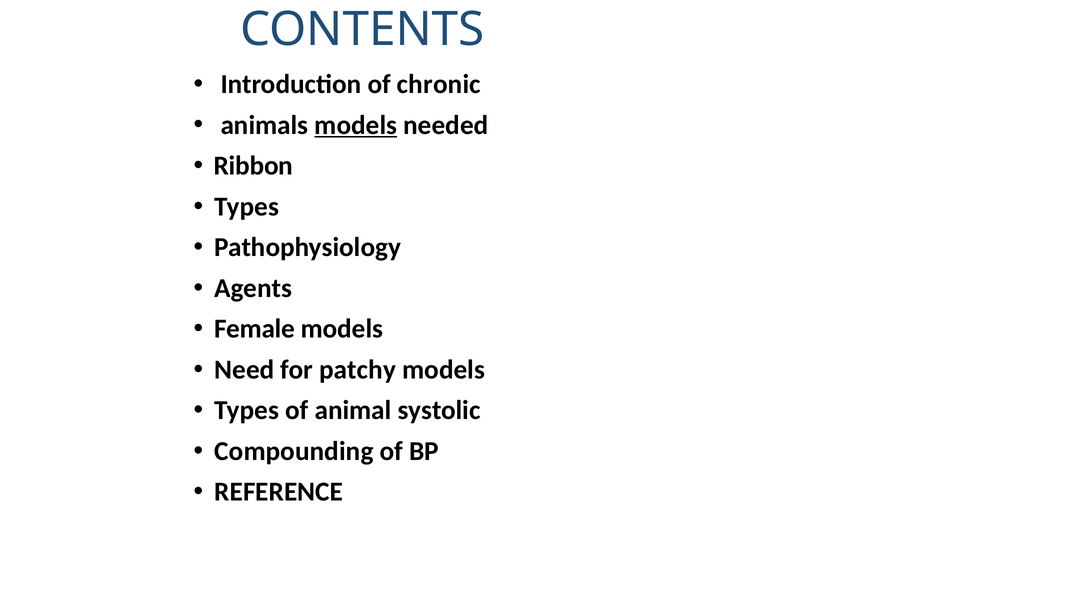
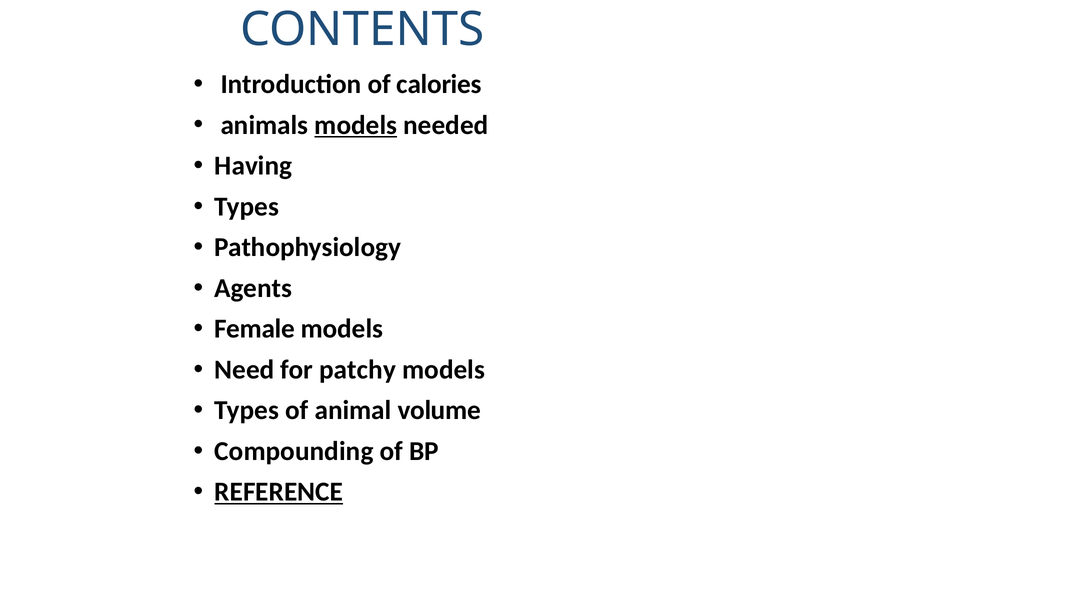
chronic: chronic -> calories (439, 84)
Ribbon: Ribbon -> Having (253, 166)
systolic: systolic -> volume (439, 411)
REFERENCE underline: none -> present (279, 492)
